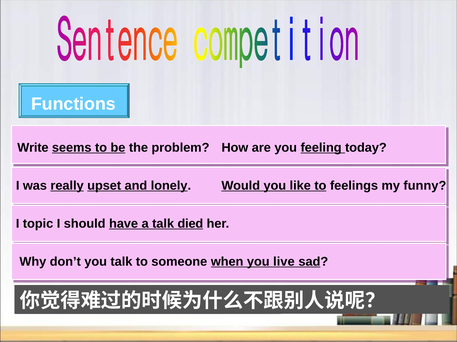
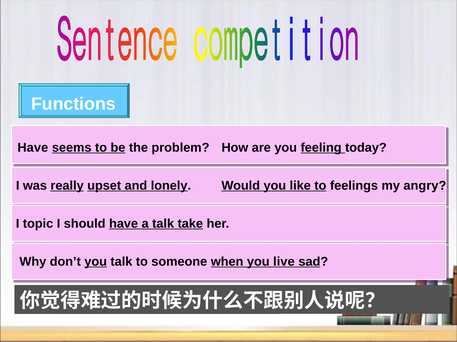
Write: Write -> Have (33, 148)
funny: funny -> angry (425, 186)
died: died -> take (190, 224)
you underline: none -> present (96, 262)
